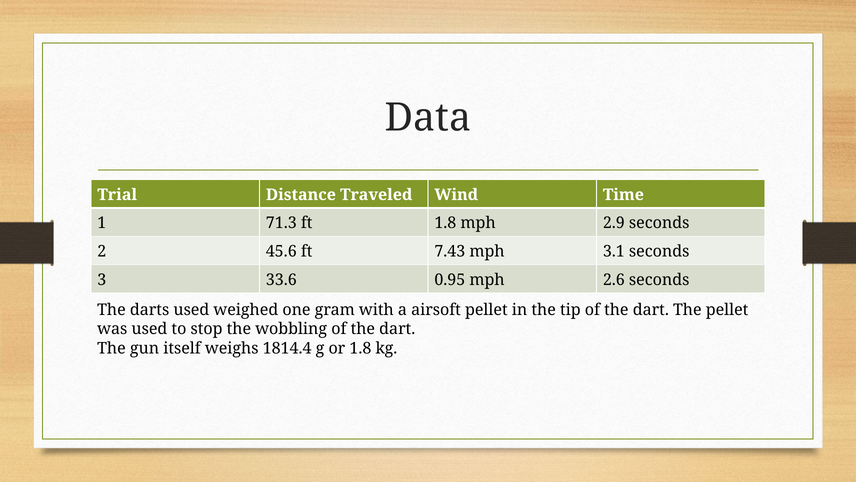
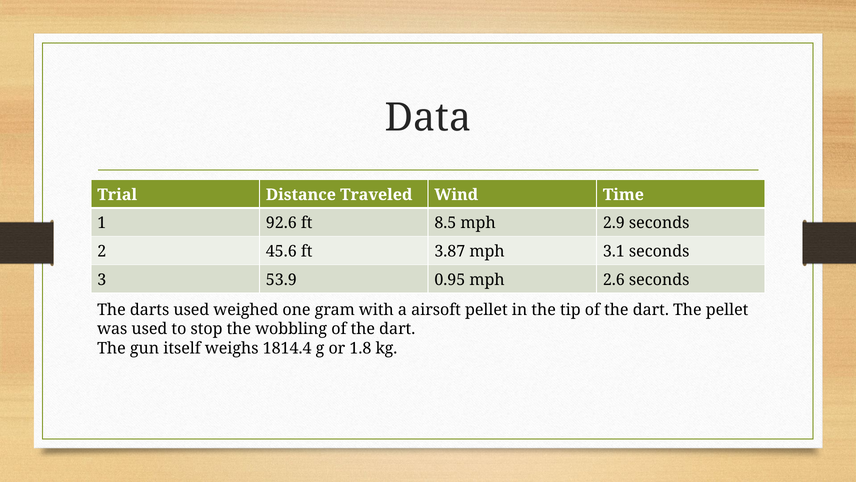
71.3: 71.3 -> 92.6 (281, 223)
ft 1.8: 1.8 -> 8.5 (445, 223)
7.43: 7.43 -> 3.87 (450, 251)
33.6: 33.6 -> 53.9 (281, 279)
